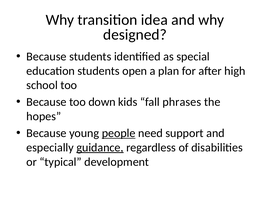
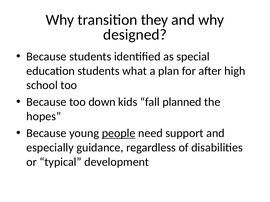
idea: idea -> they (154, 20)
open: open -> what (135, 71)
phrases: phrases -> planned (182, 102)
guidance underline: present -> none (100, 148)
